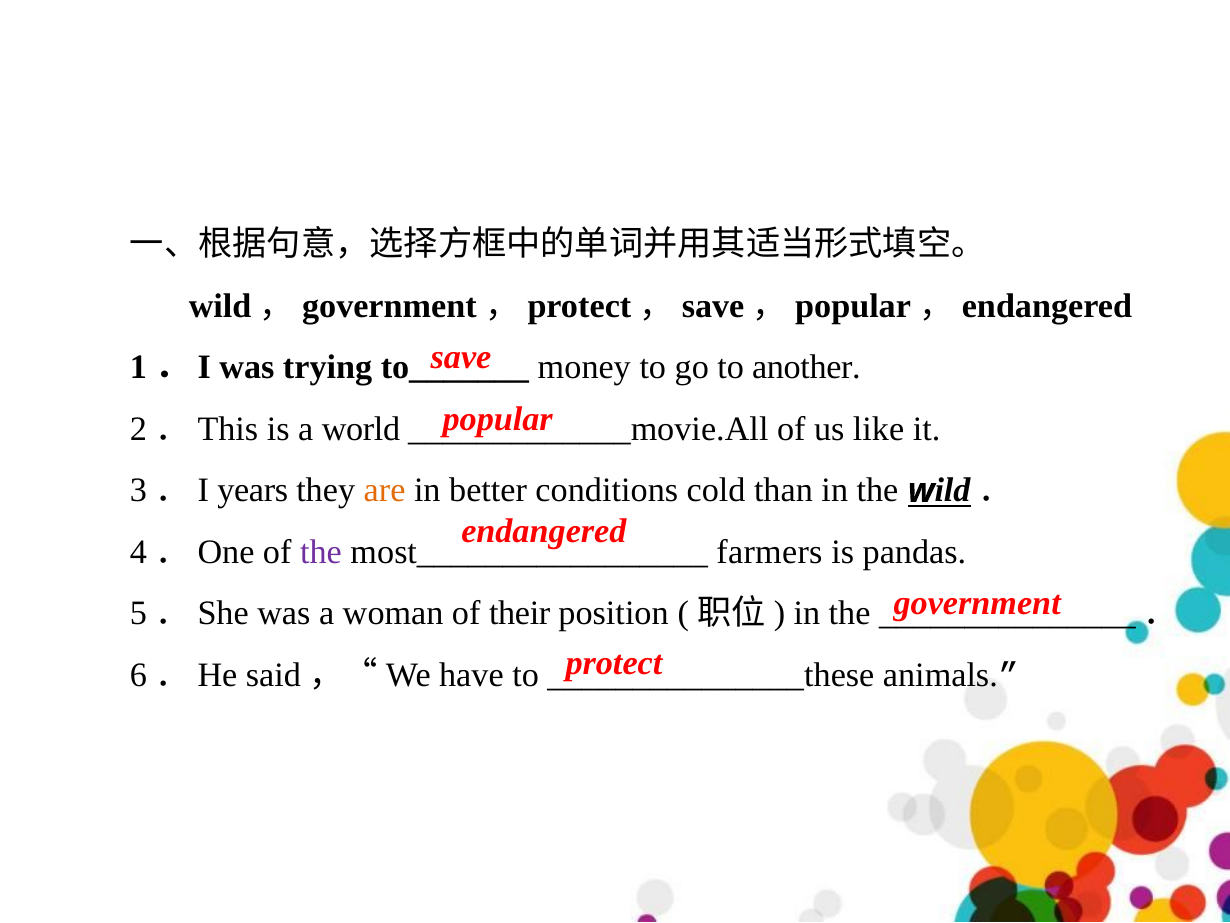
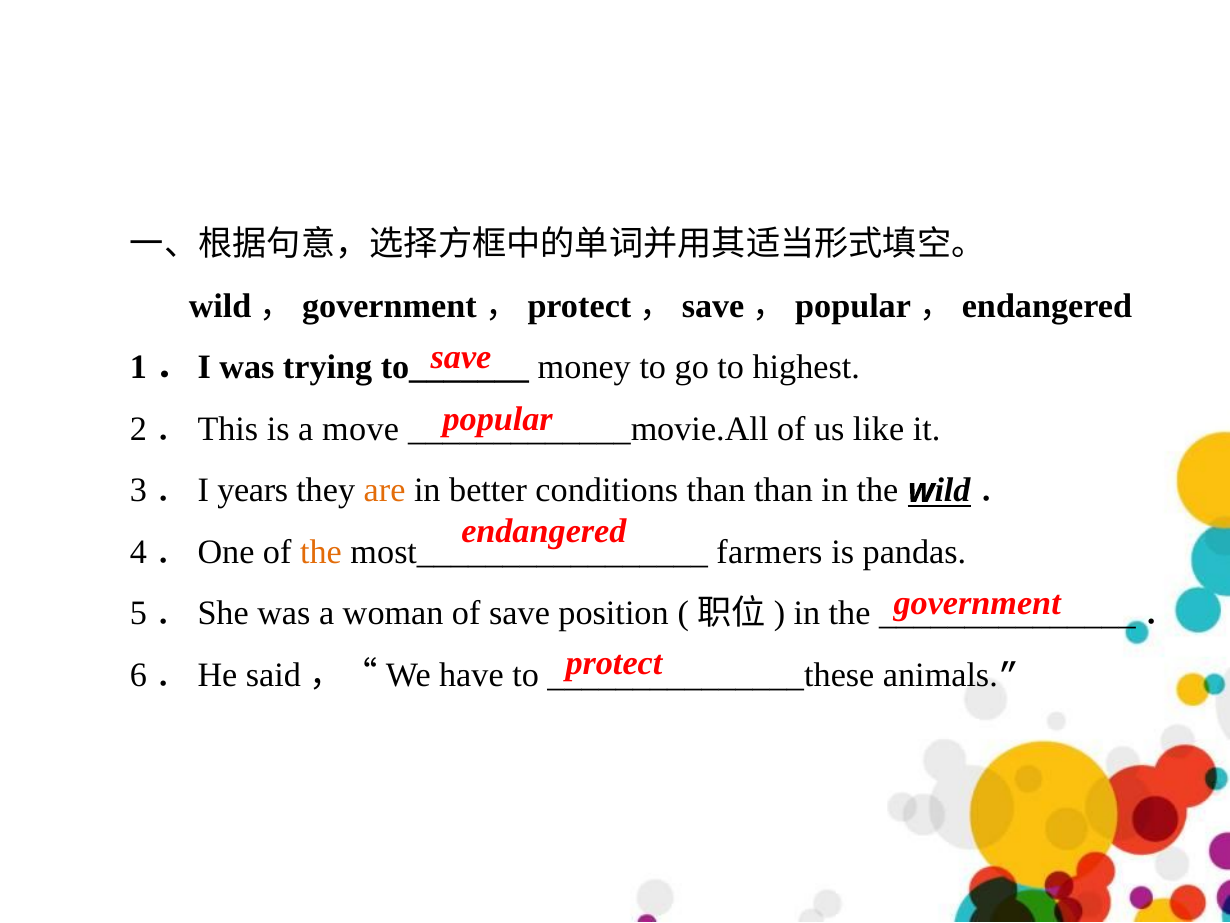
another: another -> highest (806, 367)
world: world -> move (361, 429)
conditions cold: cold -> than (716, 490)
the colour: purple -> orange (321, 552)
of their: their -> save (519, 613)
